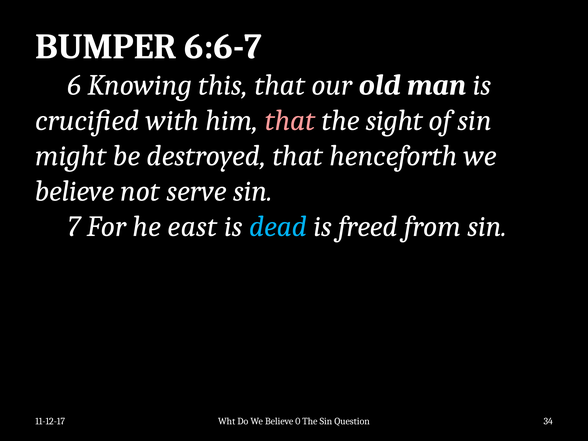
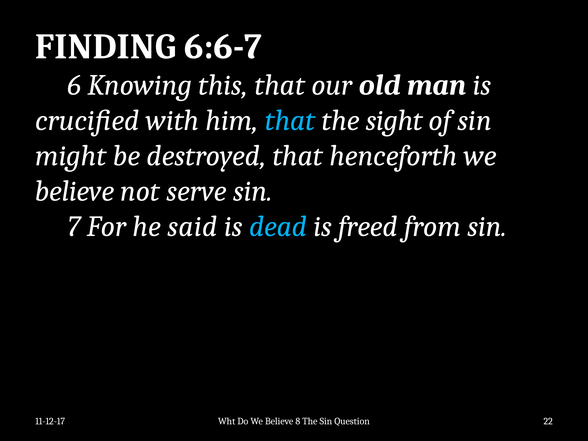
BUMPER: BUMPER -> FINDING (106, 47)
that colour: pink -> light blue (290, 121)
east: east -> said (192, 226)
0: 0 -> 8 (298, 421)
34: 34 -> 22 (548, 421)
